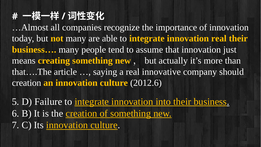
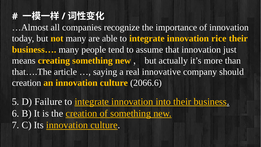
innovation real: real -> rice (219, 38)
2012.6: 2012.6 -> 2066.6 (146, 83)
